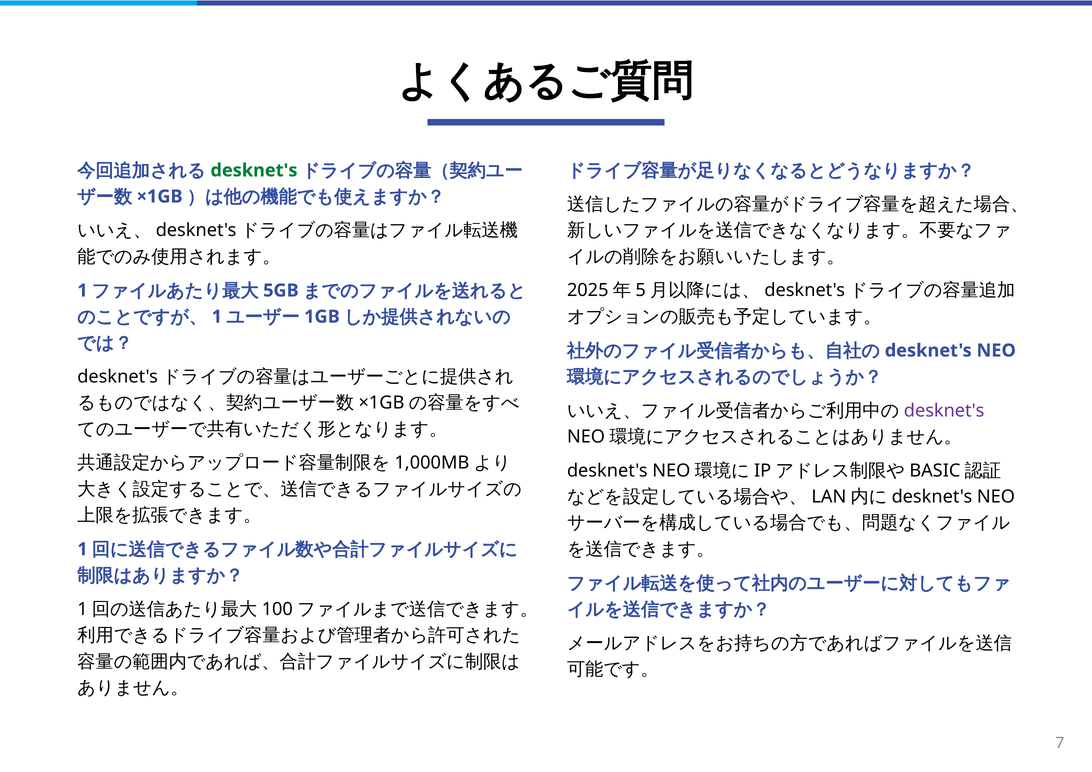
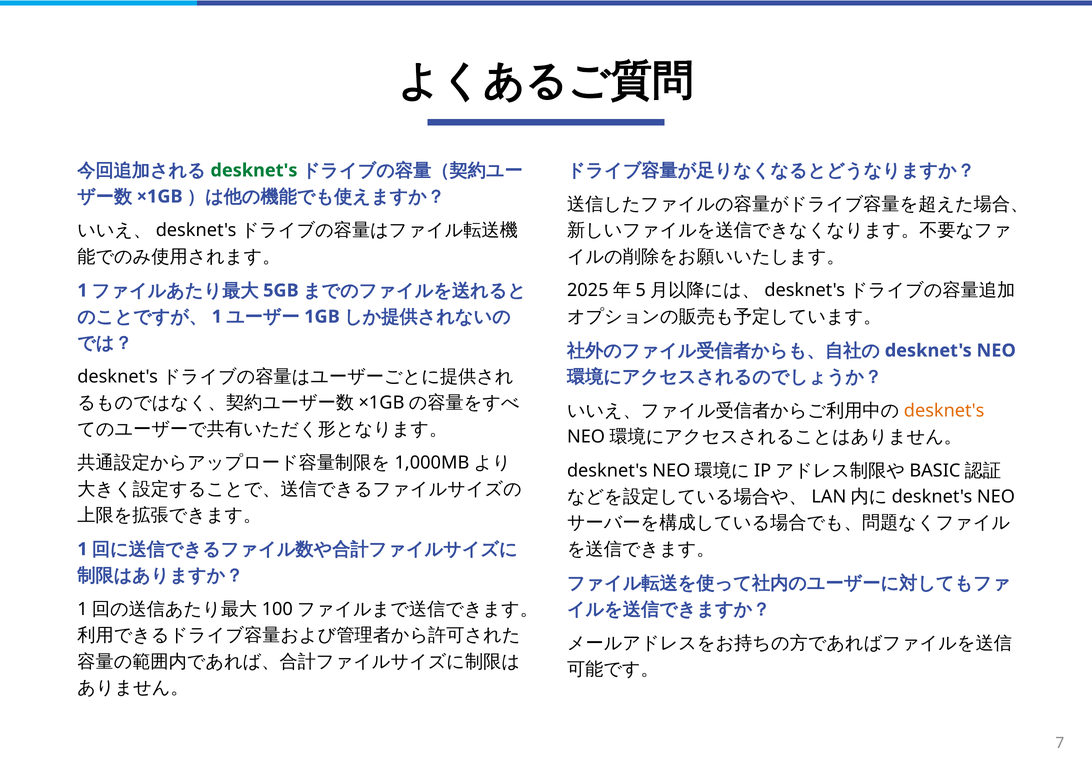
desknet's colour: purple -> orange (944, 411)
